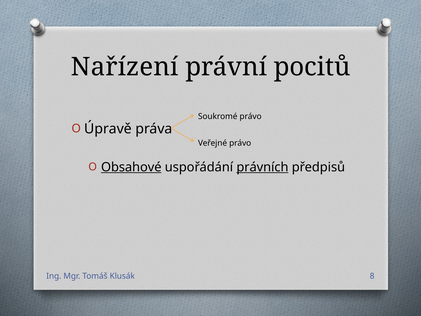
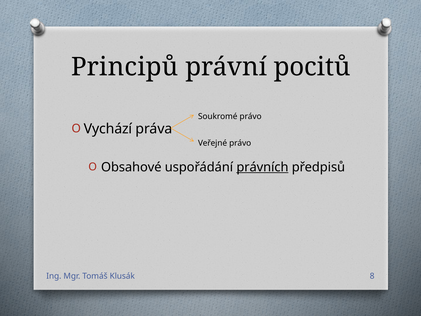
Nařízení: Nařízení -> Principů (125, 67)
Úpravě: Úpravě -> Vychází (108, 129)
Obsahové underline: present -> none (131, 167)
